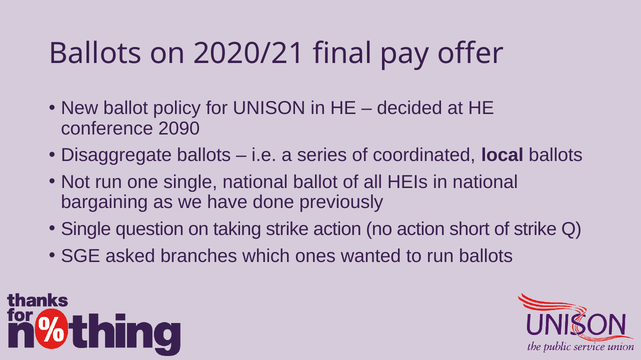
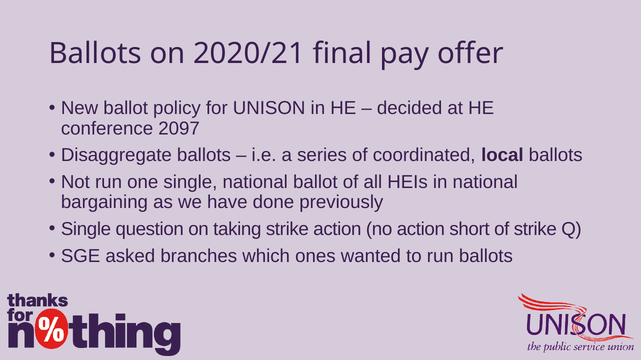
2090: 2090 -> 2097 (179, 129)
